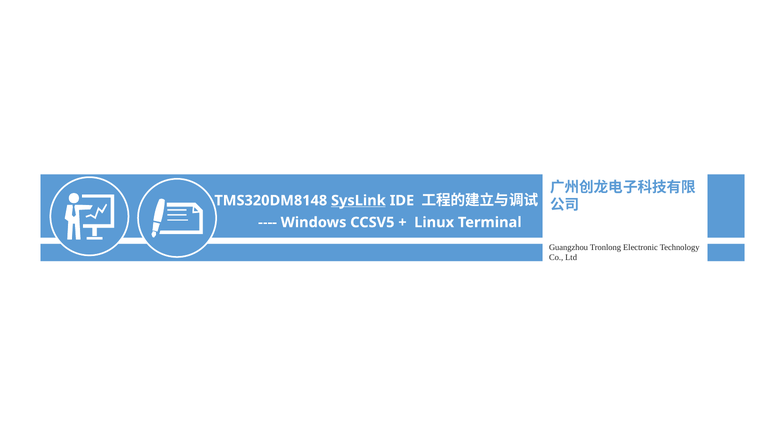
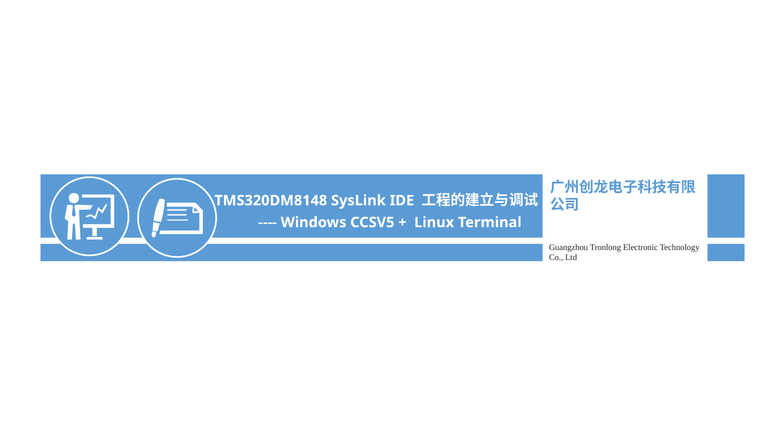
SysLink underline: present -> none (358, 200)
